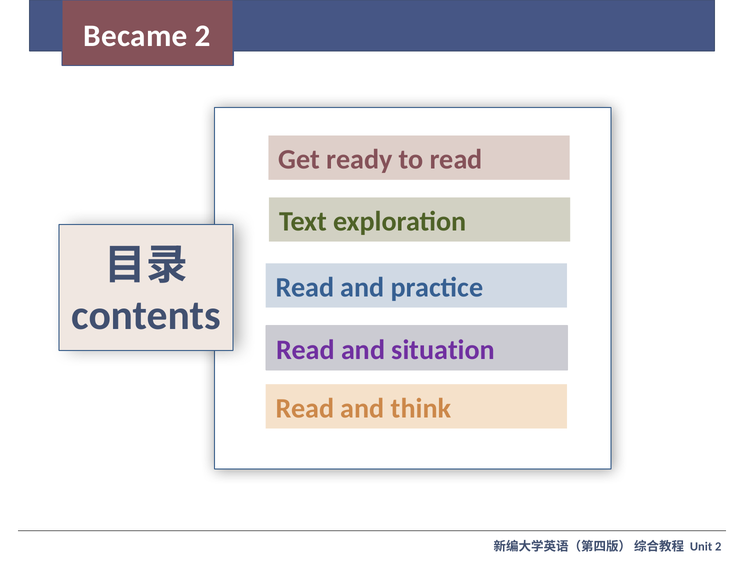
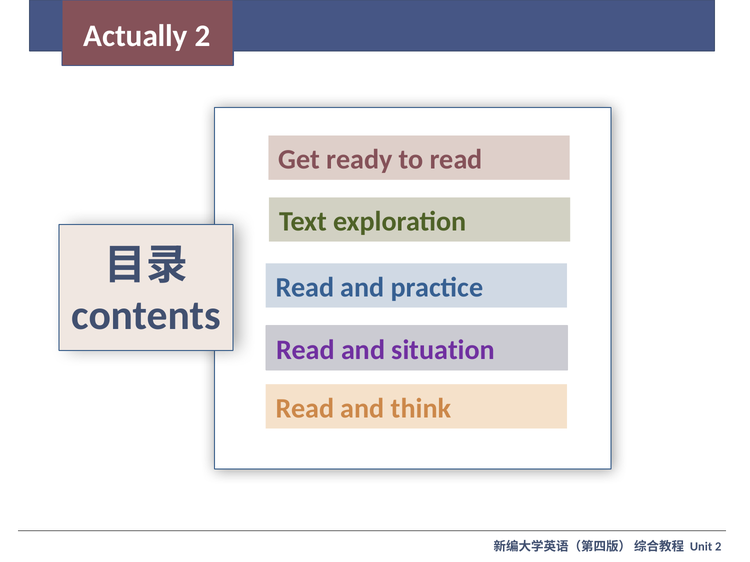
Became: Became -> Actually (136, 36)
